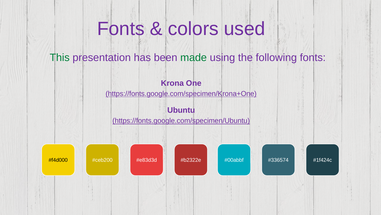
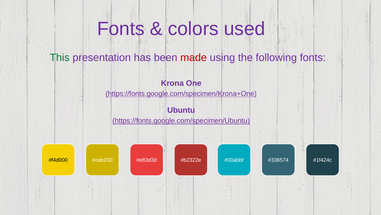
made colour: green -> red (194, 57)
